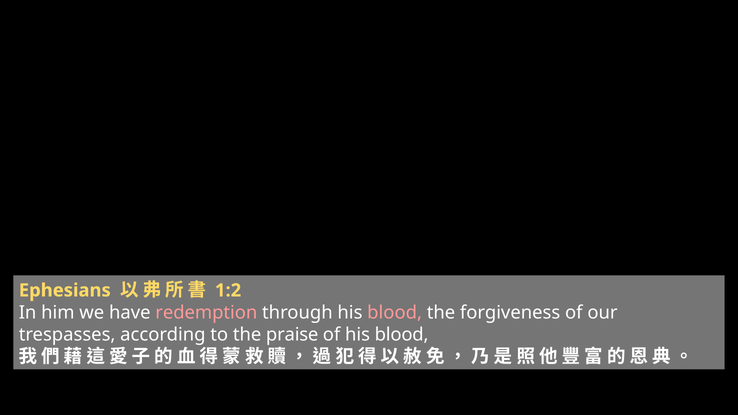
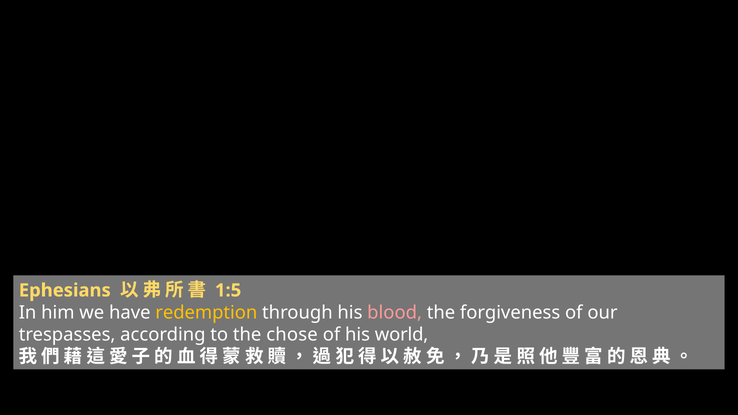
1:2: 1:2 -> 1:5 (228, 290)
redemption colour: pink -> yellow (206, 313)
praise: praise -> chose (292, 335)
of his blood: blood -> world (402, 335)
